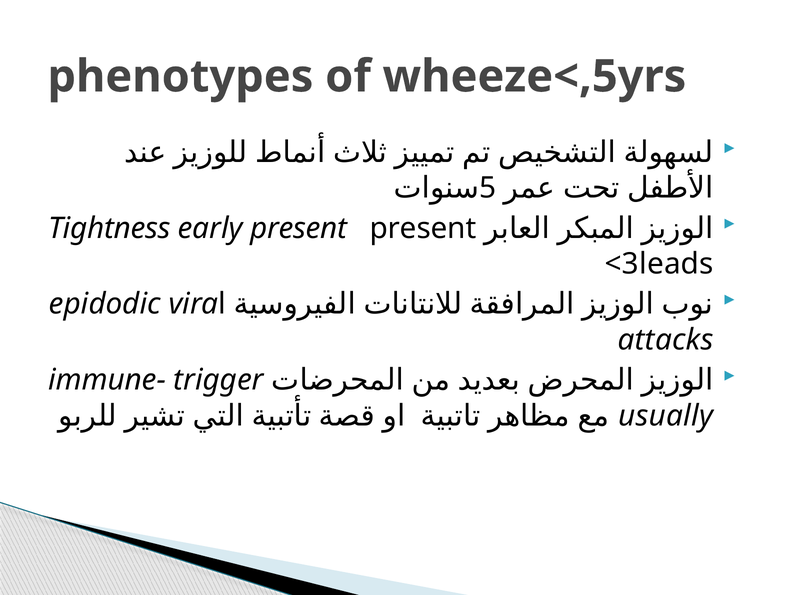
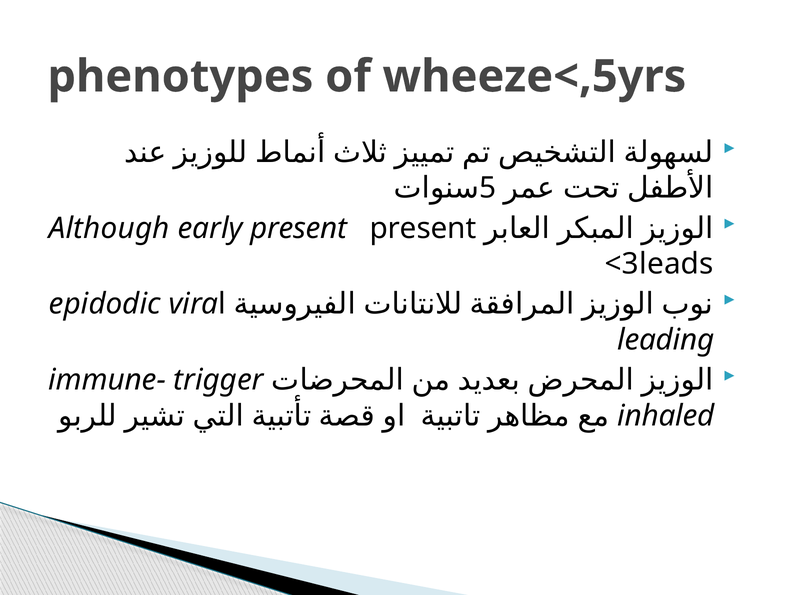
Tightness: Tightness -> Although (109, 228)
attacks: attacks -> leading (666, 340)
usually: usually -> inhaled (666, 416)
